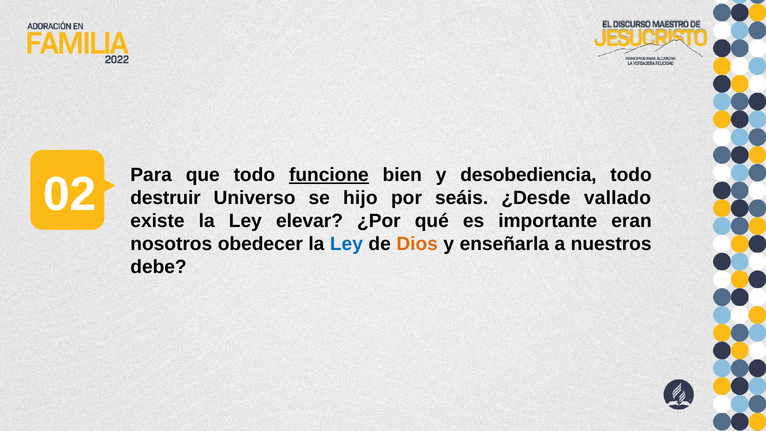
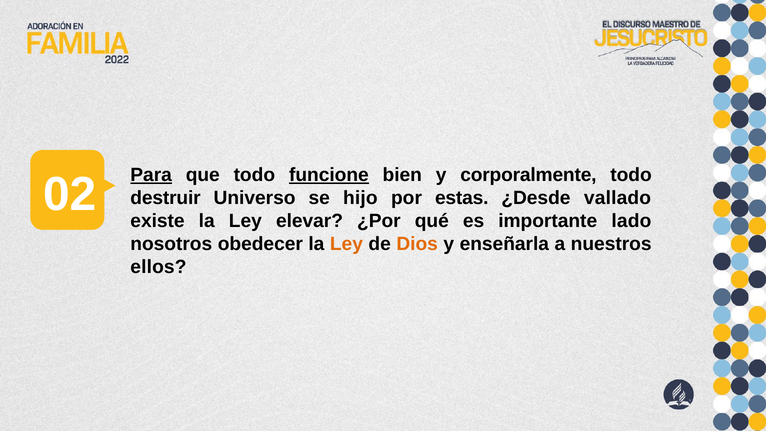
Para underline: none -> present (151, 175)
desobediencia: desobediencia -> corporalmente (528, 175)
seáis: seáis -> estas (462, 198)
eran: eran -> lado (631, 221)
Ley colour: blue -> orange (346, 244)
debe: debe -> ellos (158, 267)
